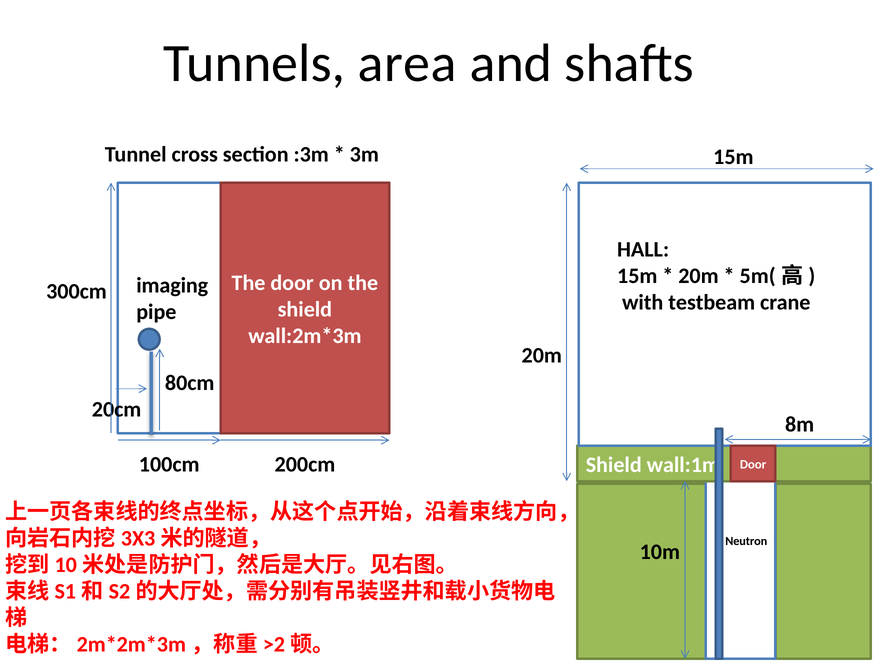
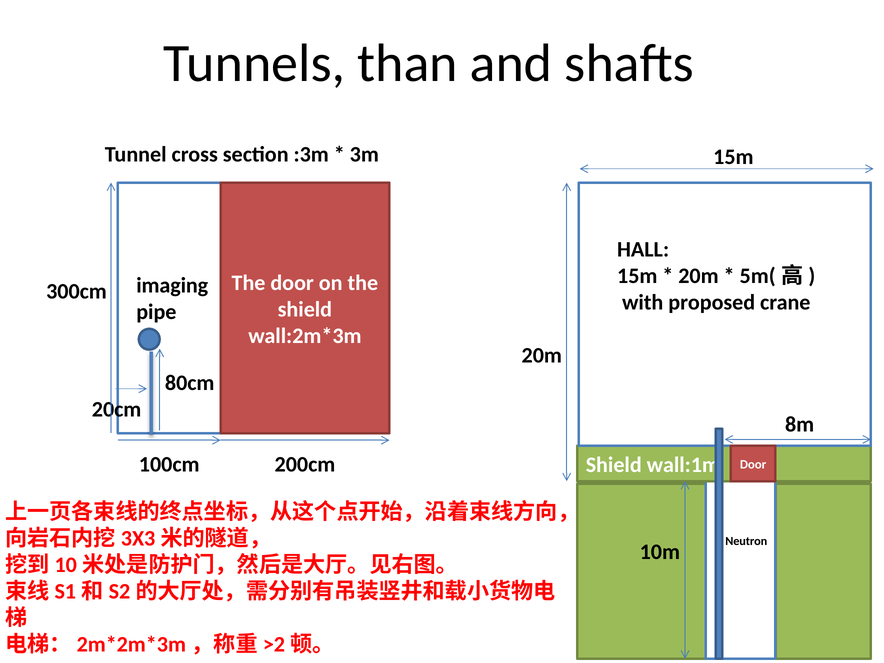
area: area -> than (408, 63)
testbeam: testbeam -> proposed (712, 302)
